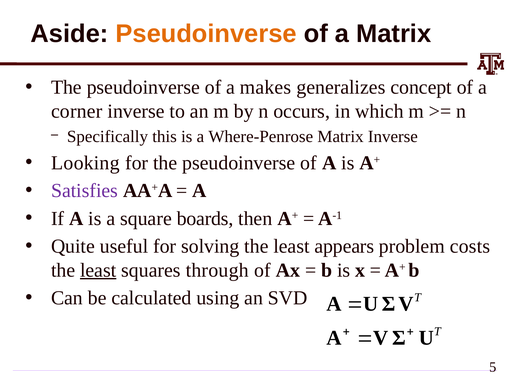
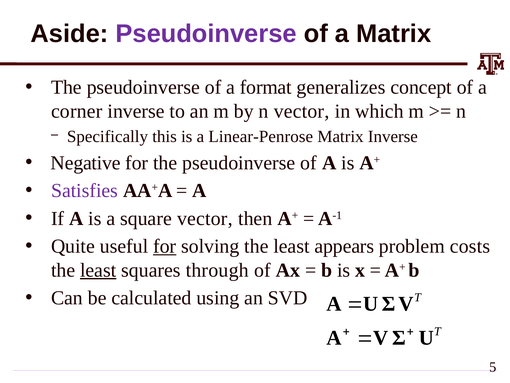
Pseudoinverse colour: orange -> purple (206, 34)
makes: makes -> format (266, 87)
n occurs: occurs -> vector (302, 111)
Where-Penrose: Where-Penrose -> Linear-Penrose (261, 136)
Looking: Looking -> Negative (86, 163)
square boards: boards -> vector (205, 218)
for underline: none -> present (165, 246)
